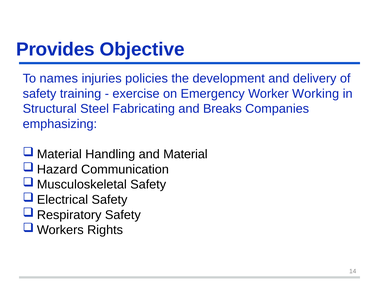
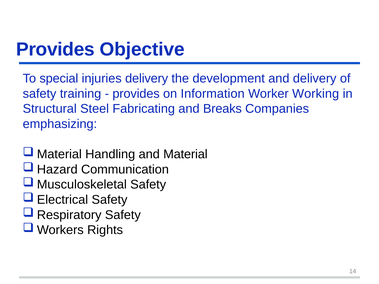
names: names -> special (59, 79)
injuries policies: policies -> delivery (147, 79)
exercise: exercise -> provides (136, 94)
Emergency: Emergency -> Information (213, 94)
